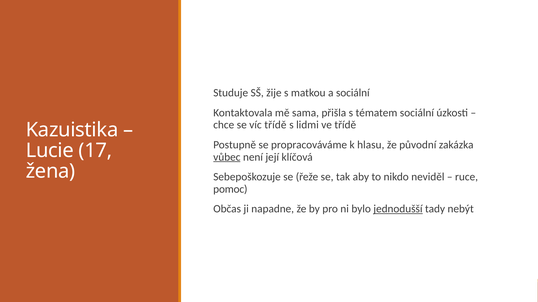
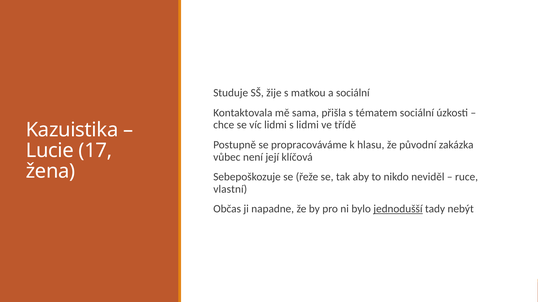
víc třídě: třídě -> lidmi (275, 125)
vůbec underline: present -> none (227, 157)
pomoc: pomoc -> vlastní (230, 189)
